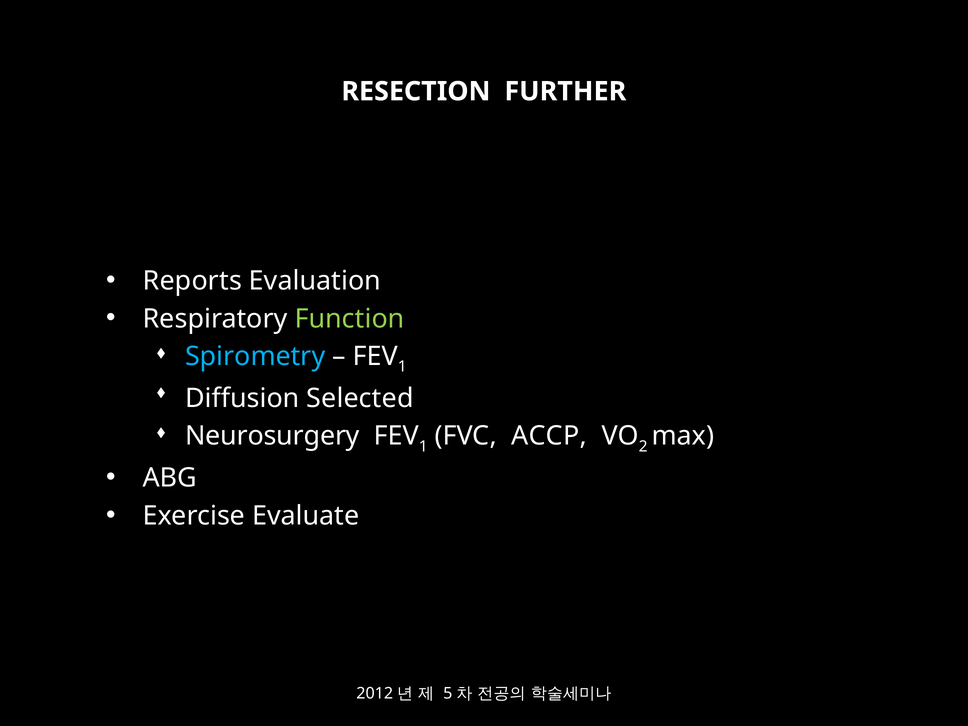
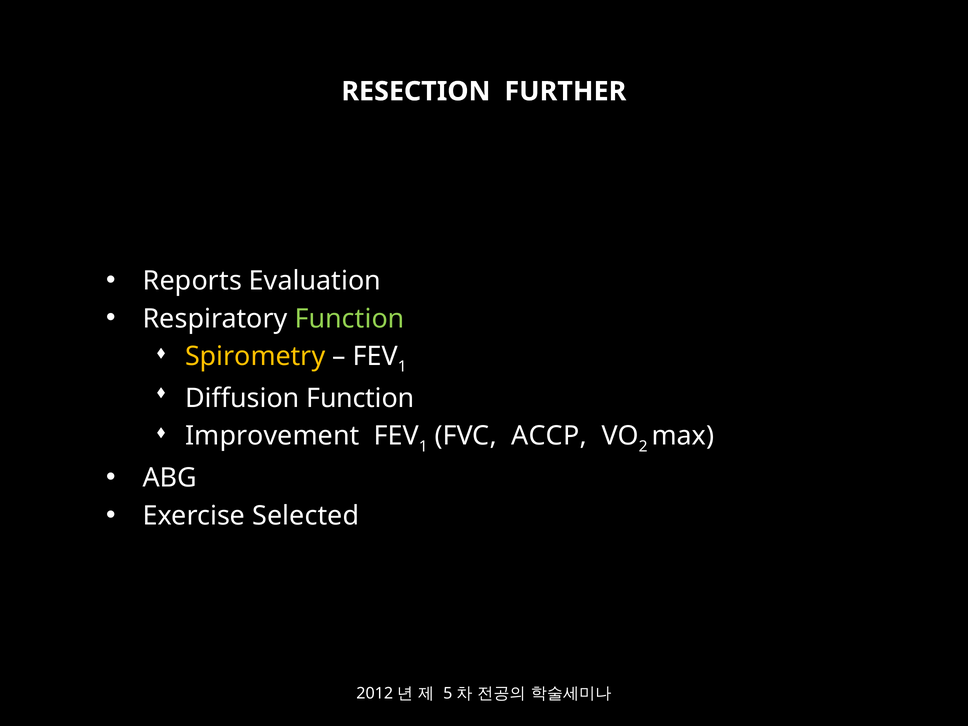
Spirometry colour: light blue -> yellow (255, 356)
Diffusion Selected: Selected -> Function (360, 398)
Neurosurgery: Neurosurgery -> Improvement (272, 436)
Evaluate: Evaluate -> Selected (306, 516)
